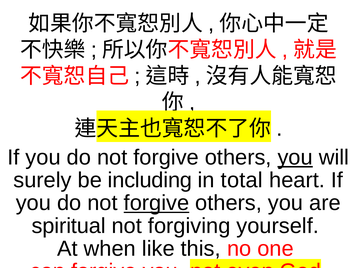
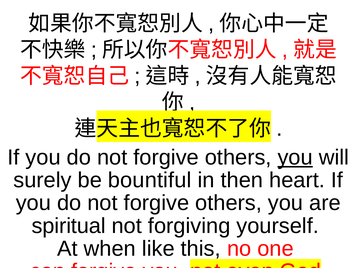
including: including -> bountiful (150, 180)
total: total -> then (242, 180)
forgive underline: present -> none (156, 203)
